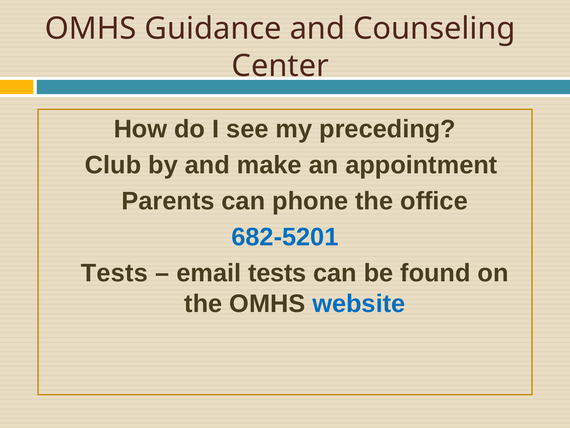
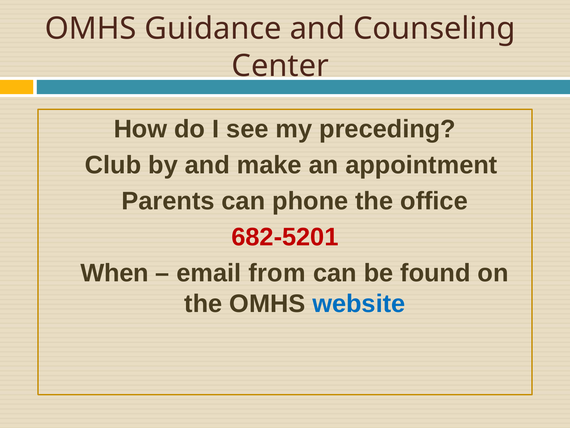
682-5201 colour: blue -> red (285, 237)
Tests: Tests -> When (115, 273)
email tests: tests -> from (277, 273)
